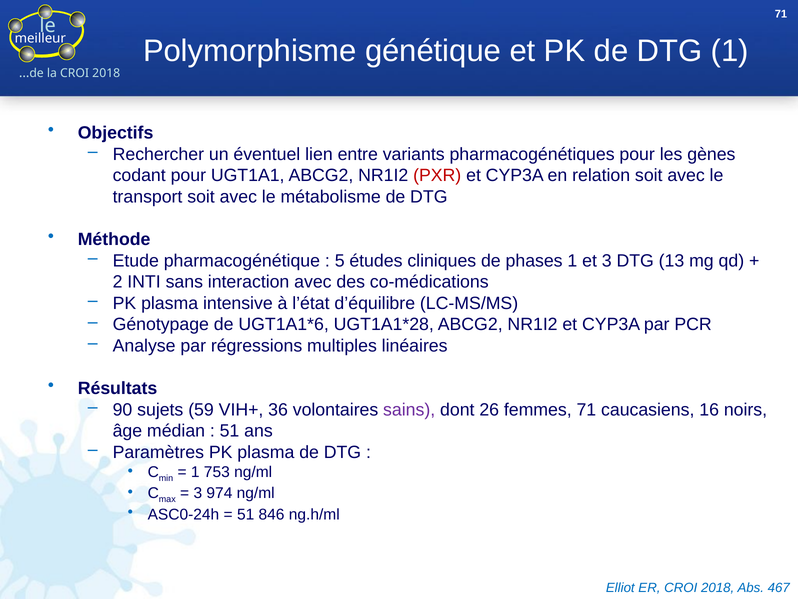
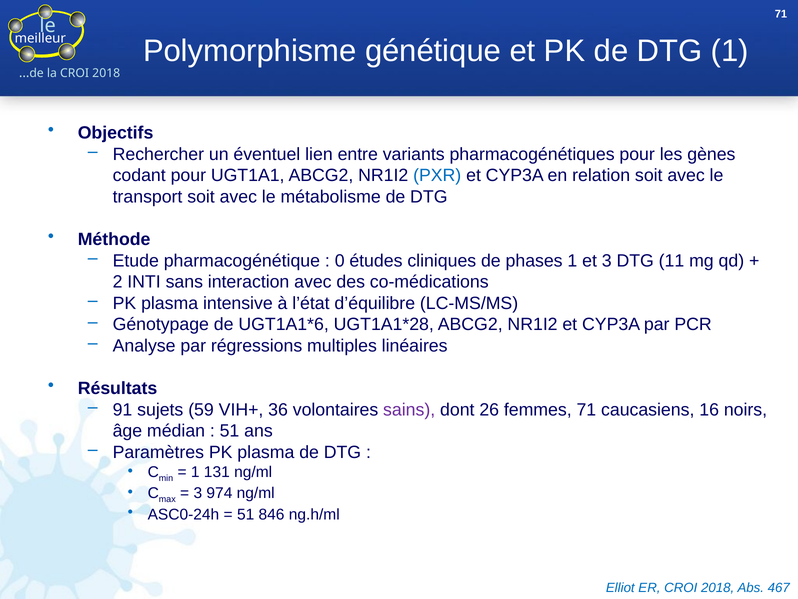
PXR colour: red -> blue (437, 175)
5: 5 -> 0 (340, 261)
13: 13 -> 11 (672, 261)
90: 90 -> 91 (123, 409)
753: 753 -> 131 (217, 472)
